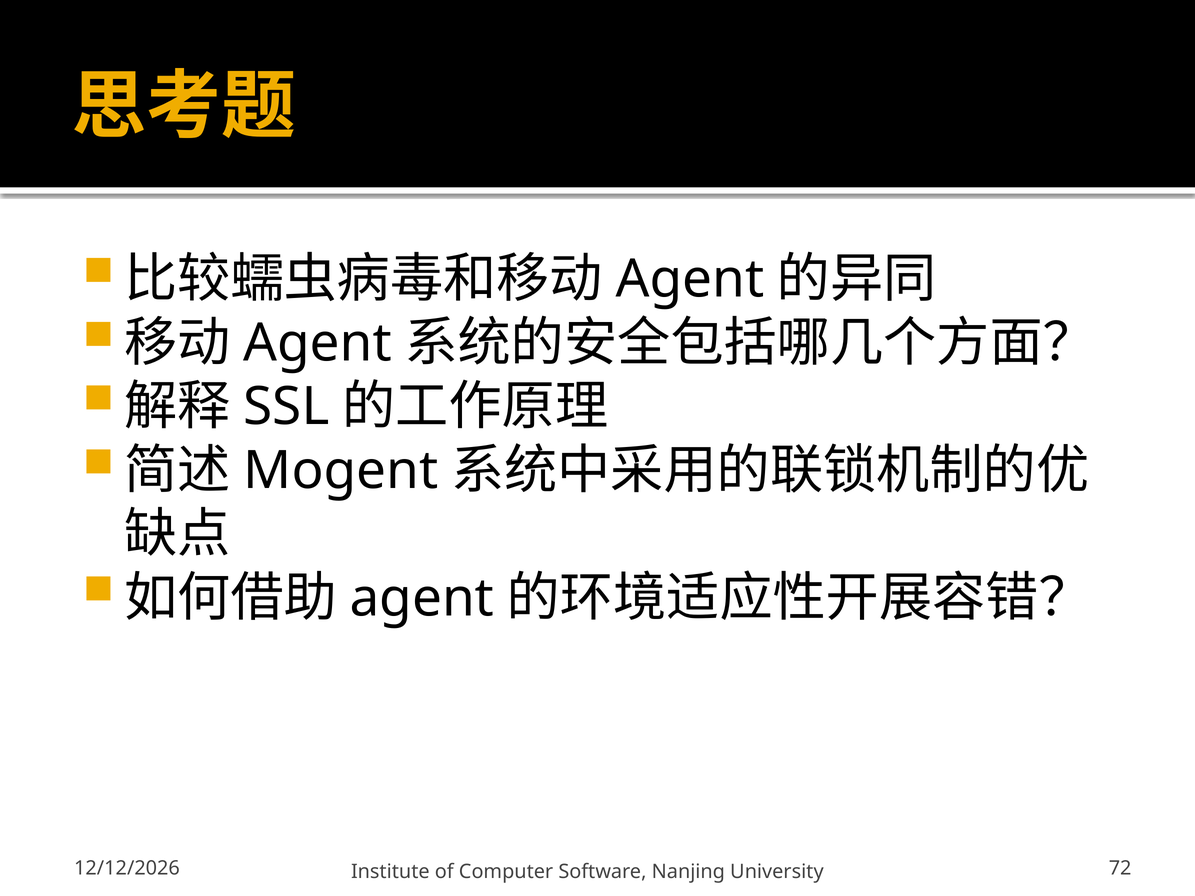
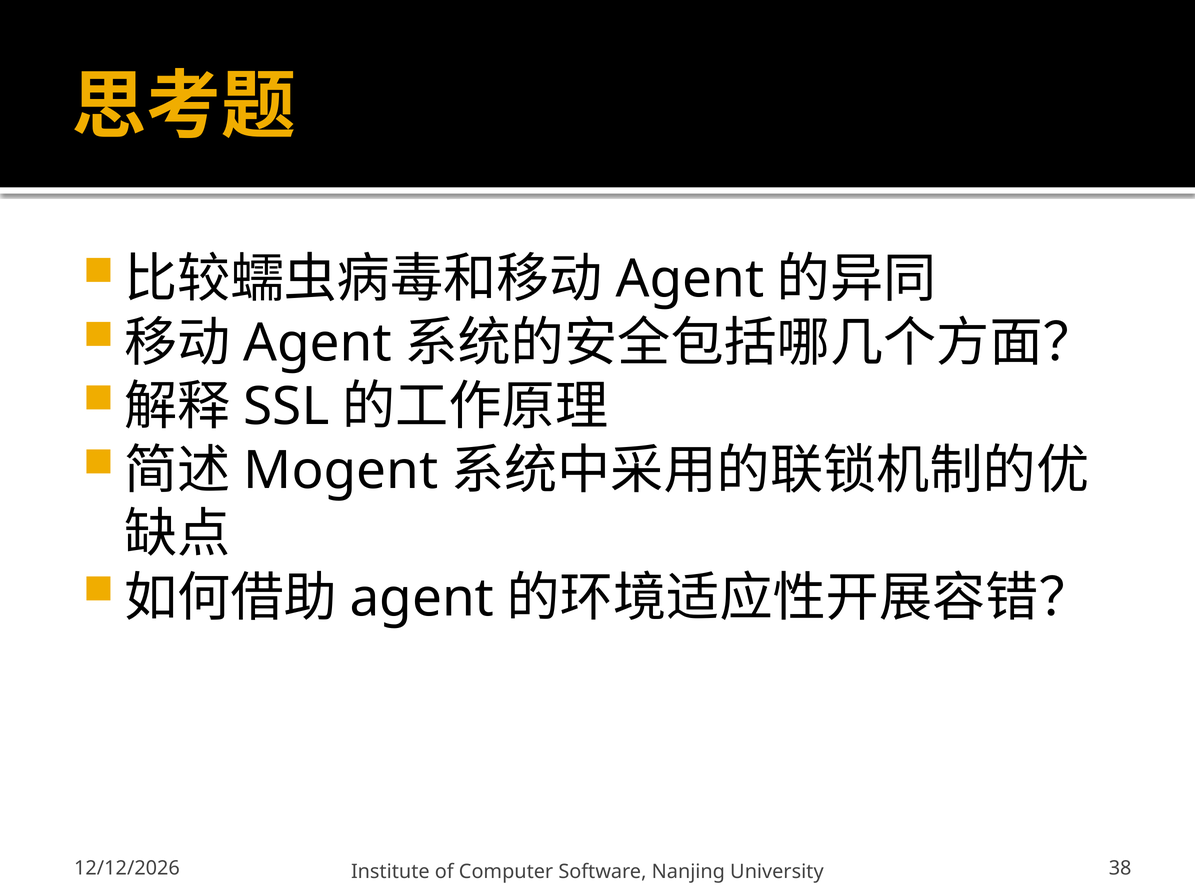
72: 72 -> 38 (1120, 869)
